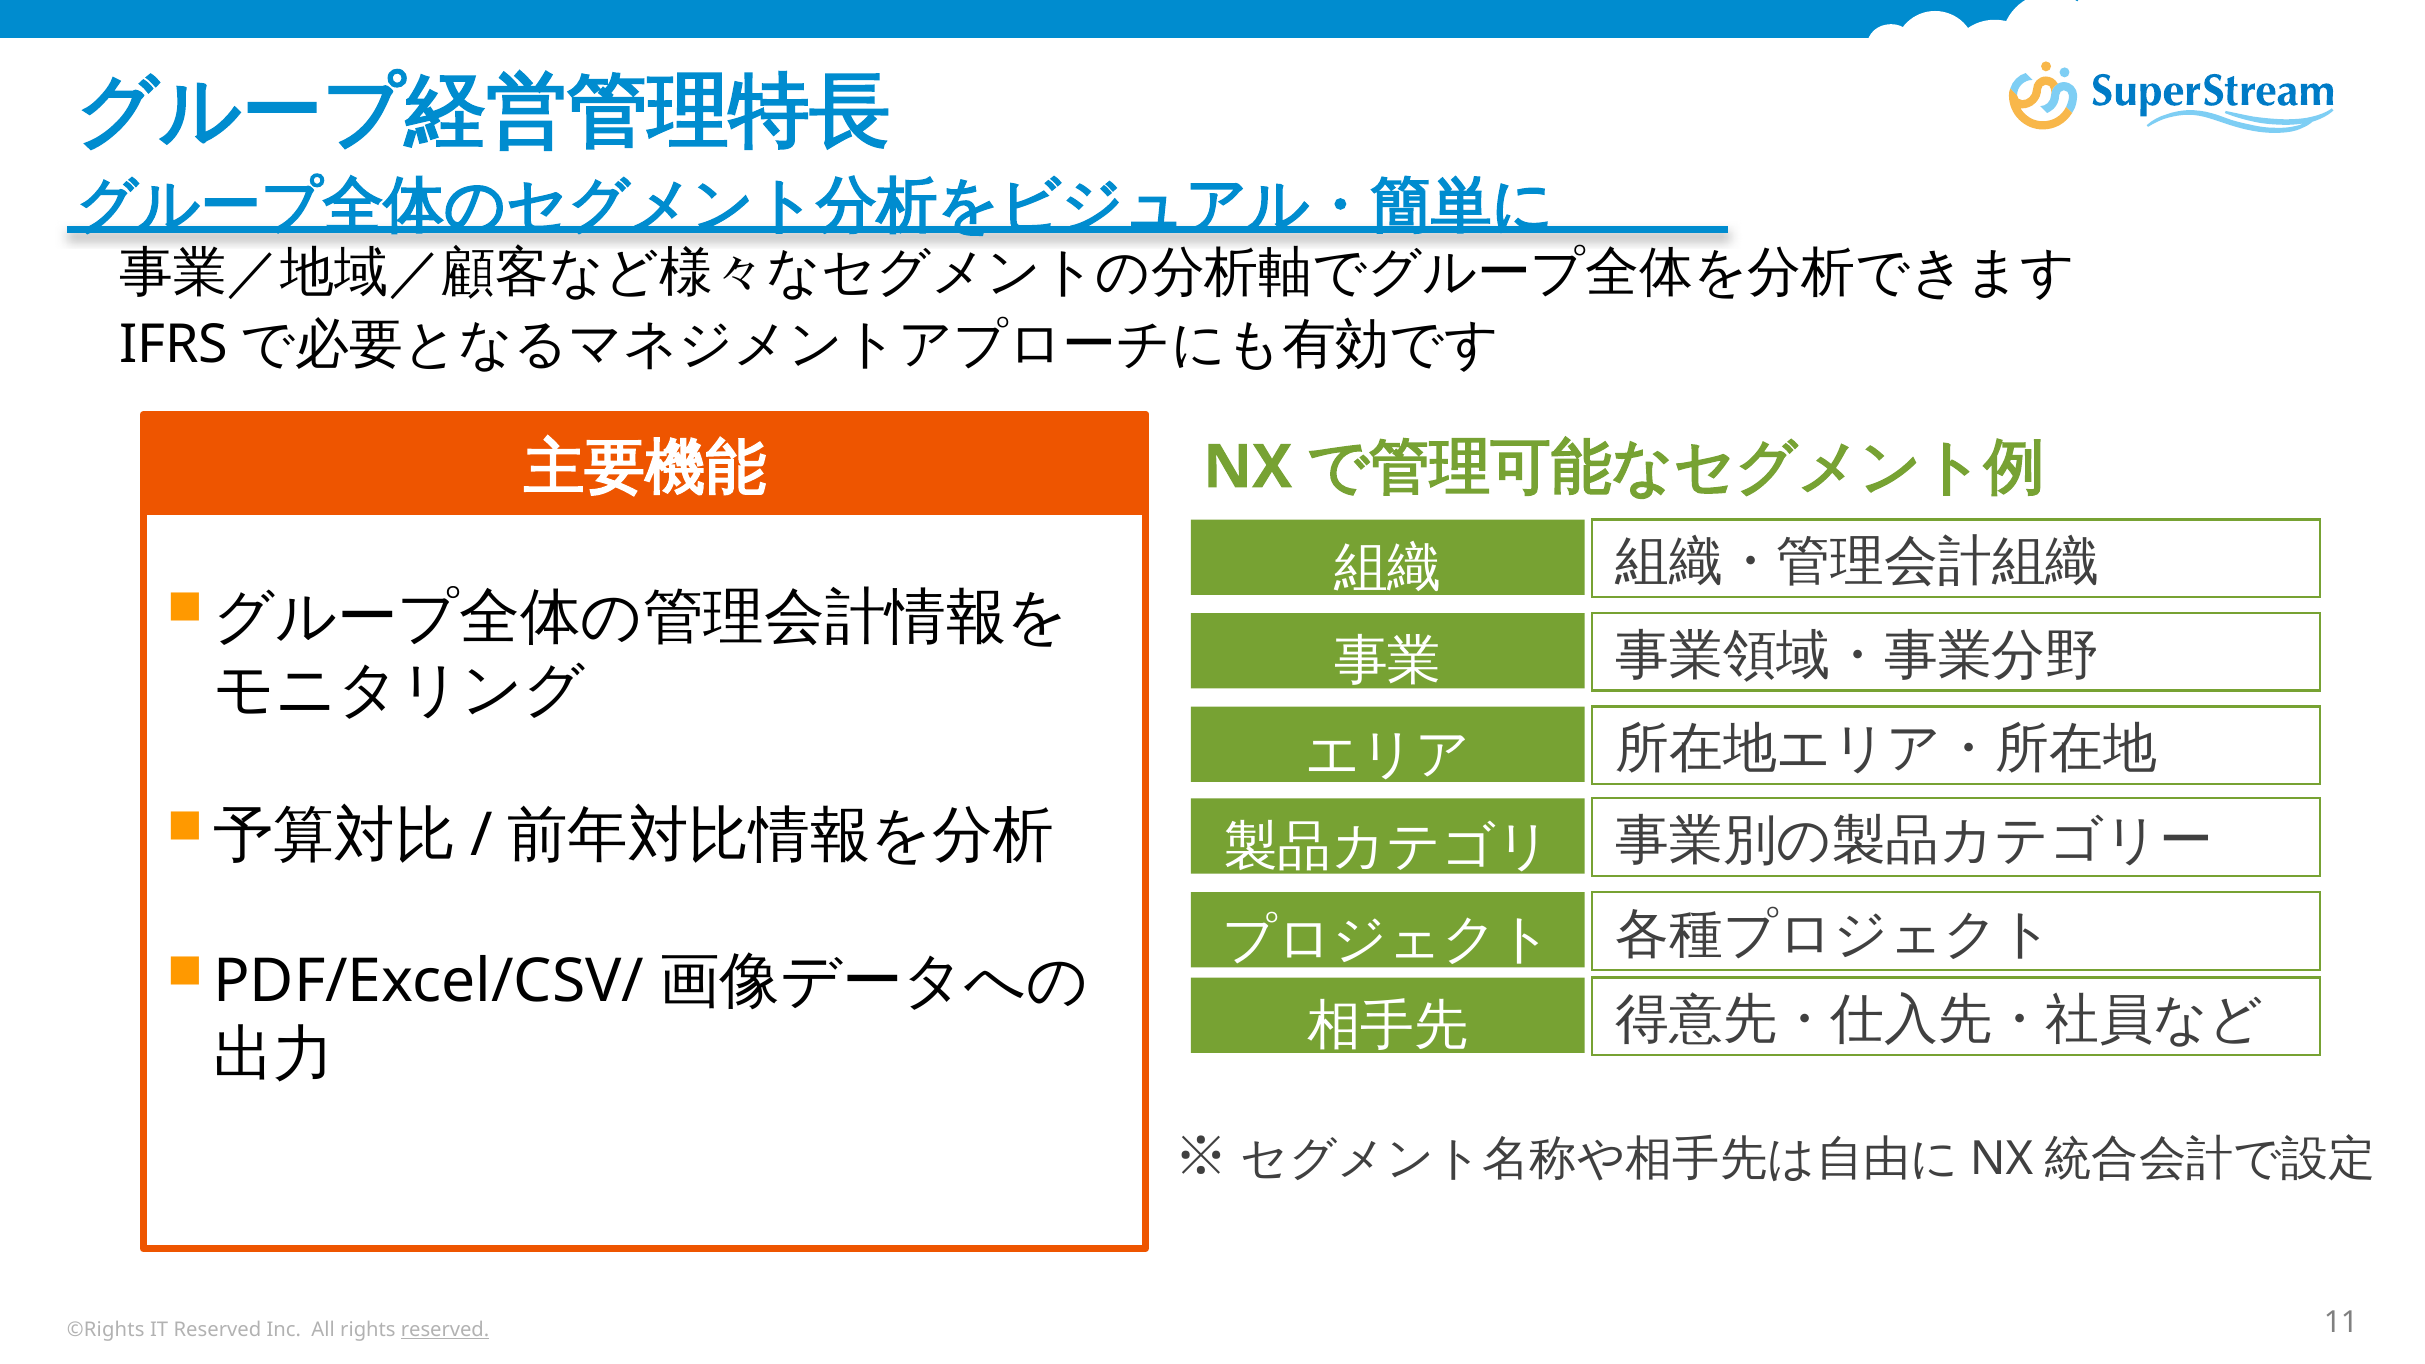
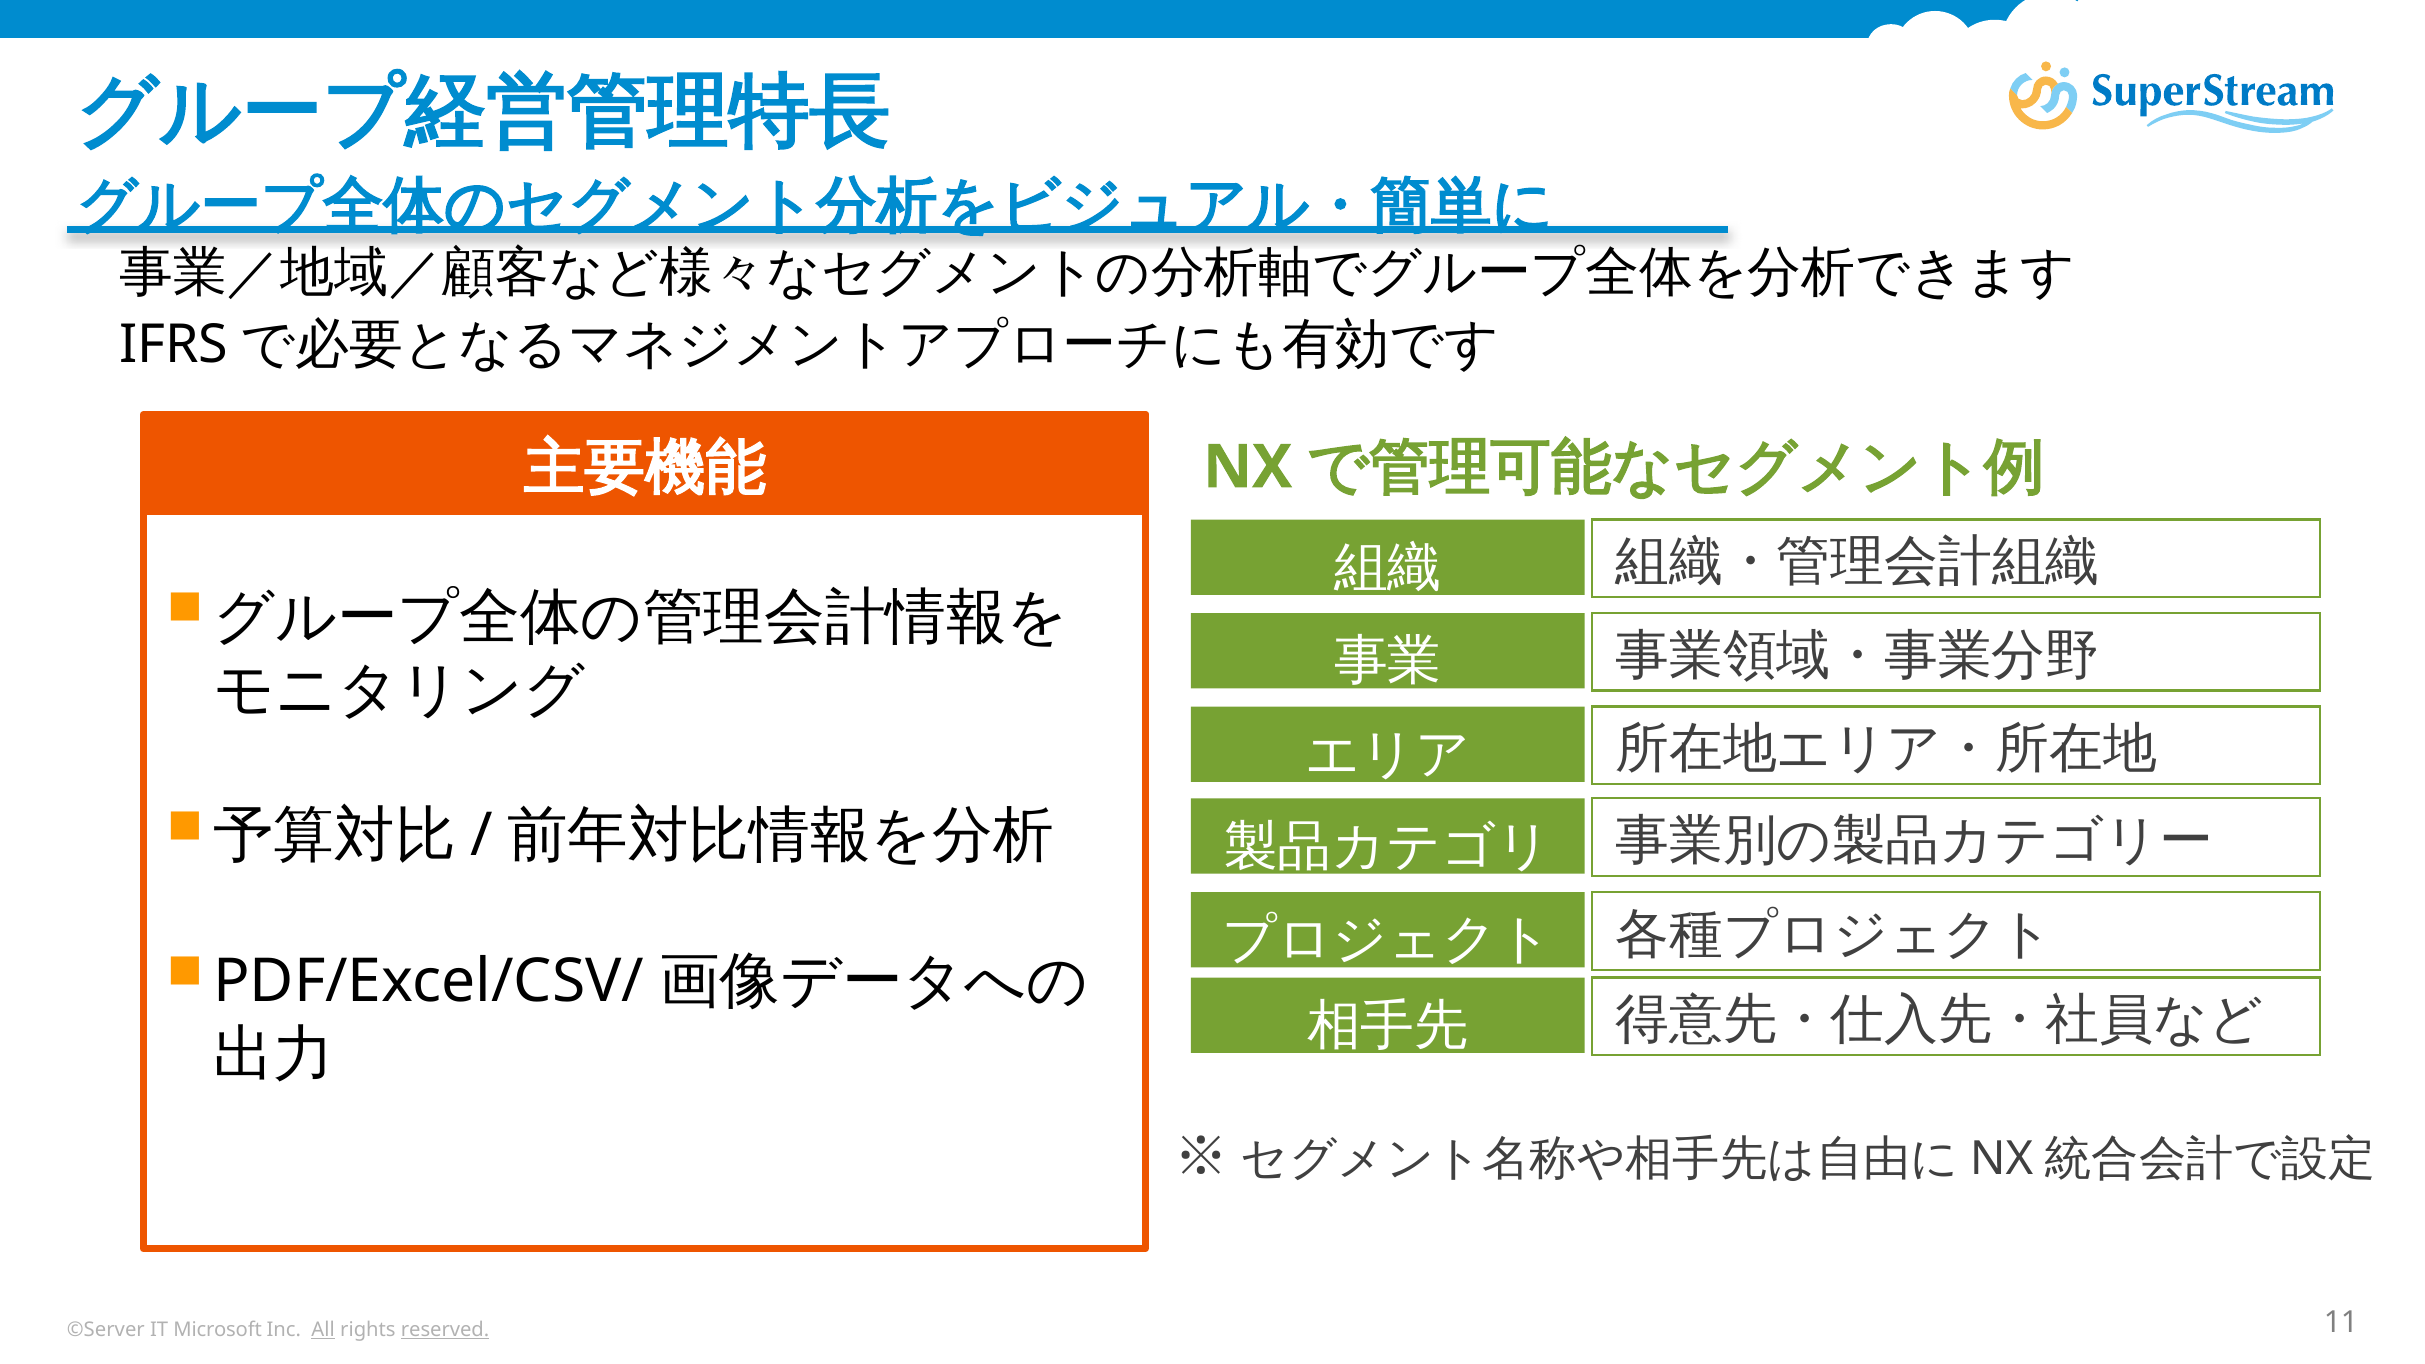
©Rights: ©Rights -> ©Server (106, 1330)
IT Reserved: Reserved -> Microsoft (218, 1330)
All underline: none -> present (323, 1330)
